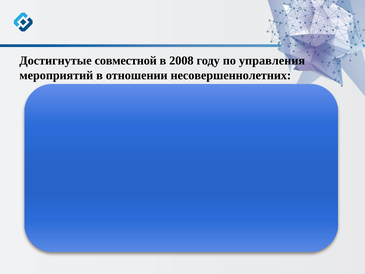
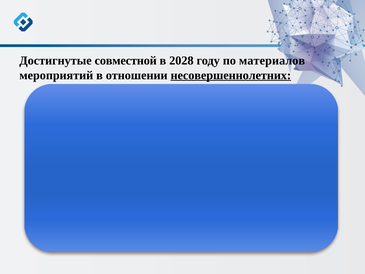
2008: 2008 -> 2028 (181, 61)
управления: управления -> материалов (272, 61)
несовершеннолетних underline: none -> present (231, 75)
